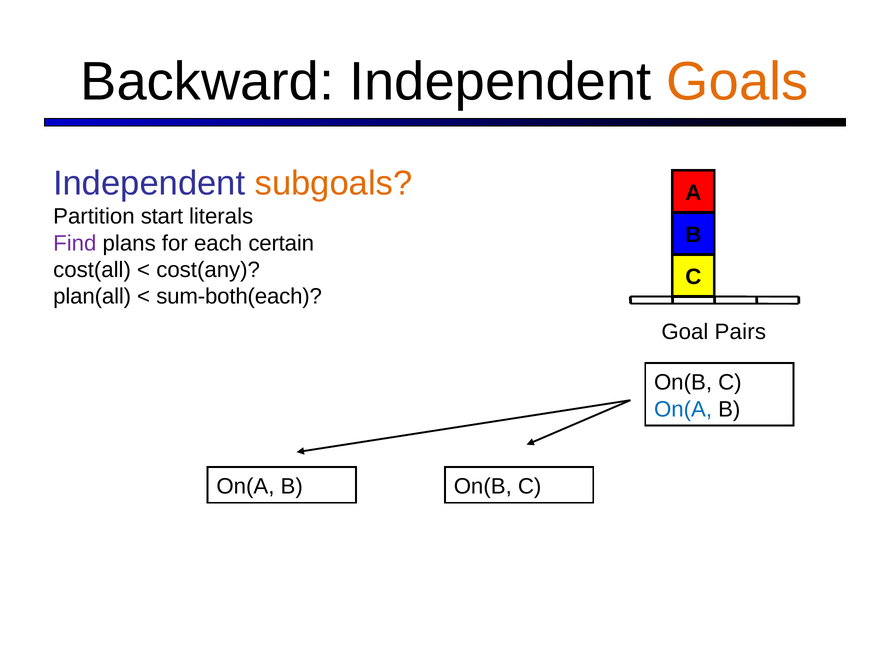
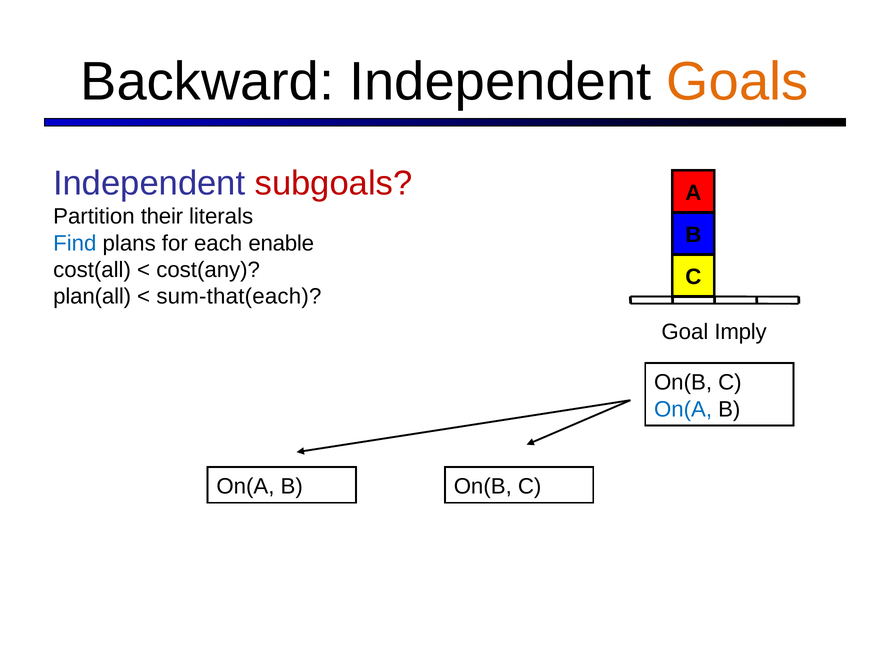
subgoals colour: orange -> red (334, 183)
start: start -> their (162, 217)
Find colour: purple -> blue (75, 243)
certain: certain -> enable (281, 243)
sum-both(each: sum-both(each -> sum-that(each (239, 297)
Pairs: Pairs -> Imply (741, 332)
